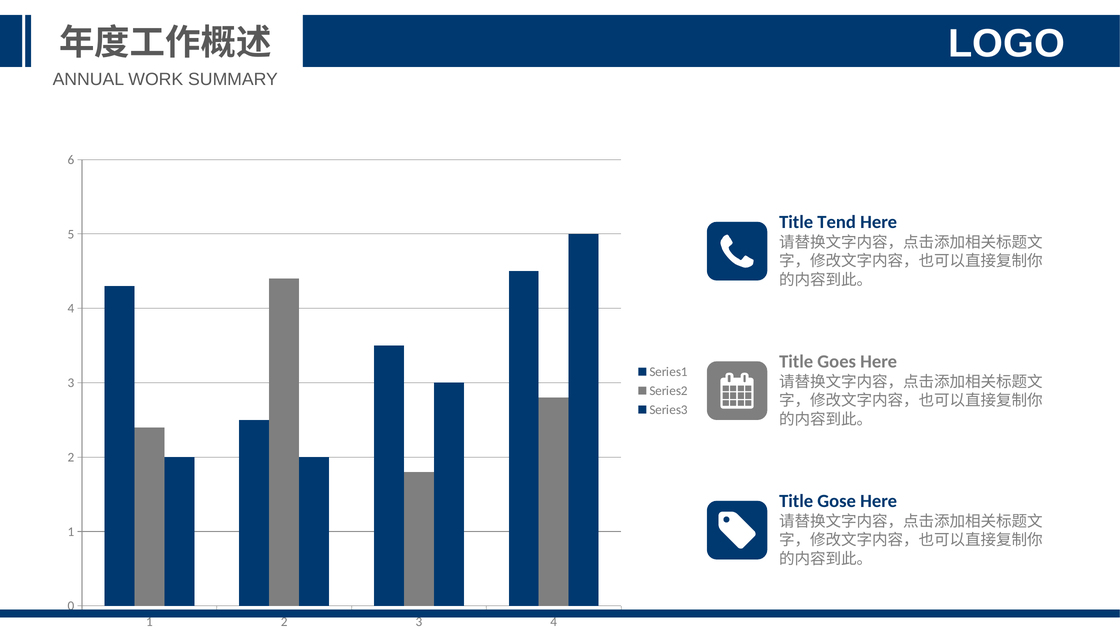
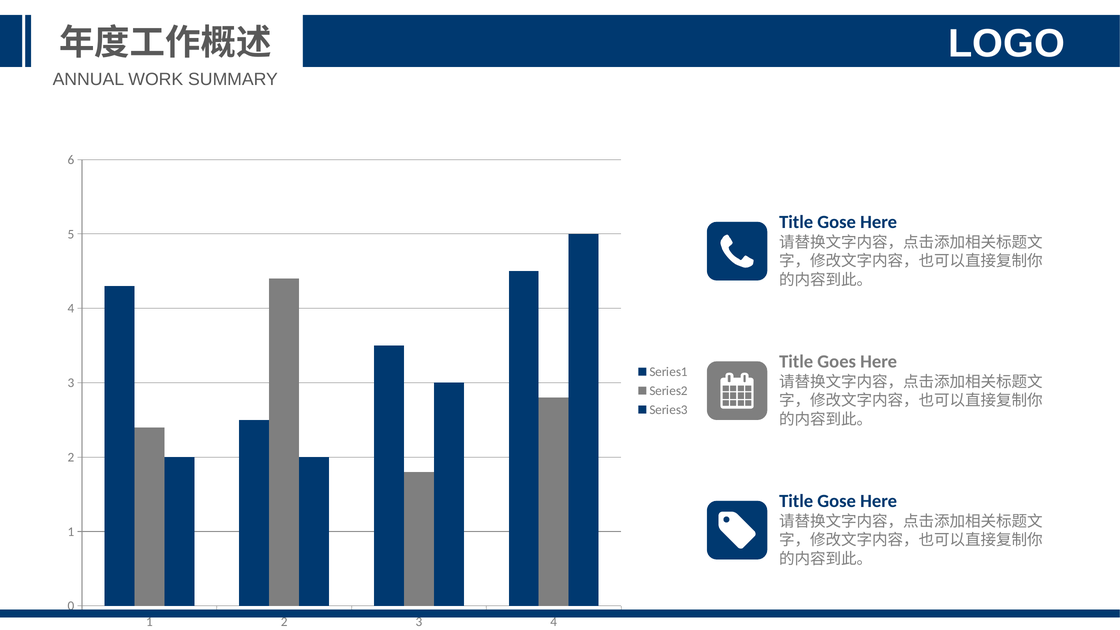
Tend: Tend -> Gose (837, 222)
